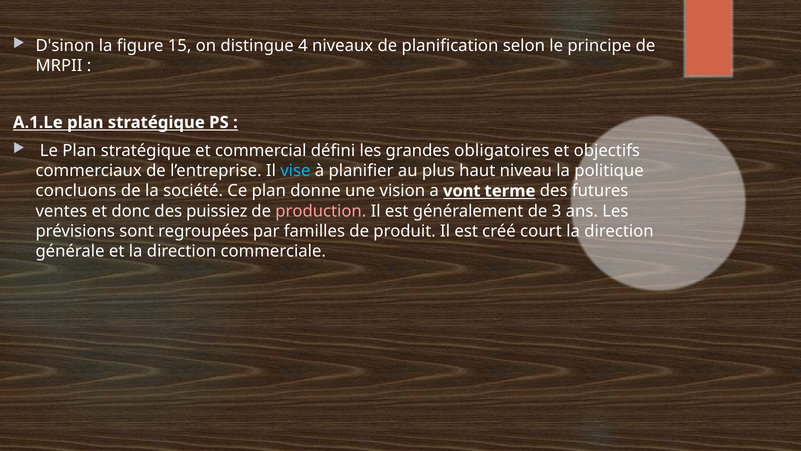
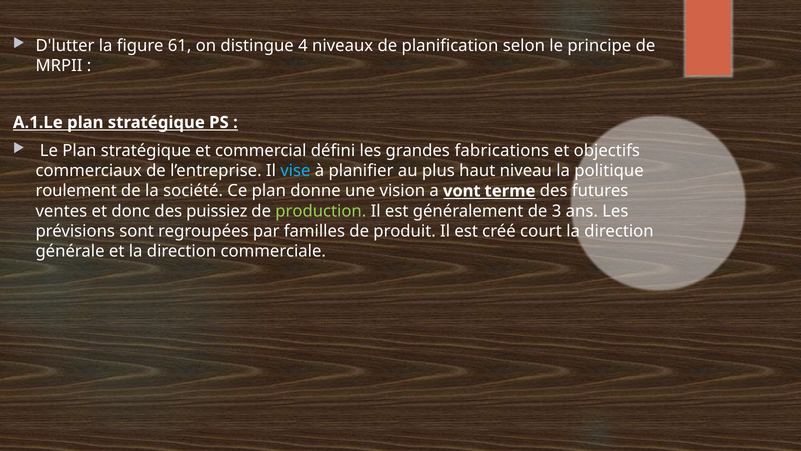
D'sinon: D'sinon -> D'lutter (65, 46)
15: 15 -> 61 (180, 46)
obligatoires: obligatoires -> fabrications (502, 151)
concluons: concluons -> roulement (76, 191)
production colour: pink -> light green (321, 211)
